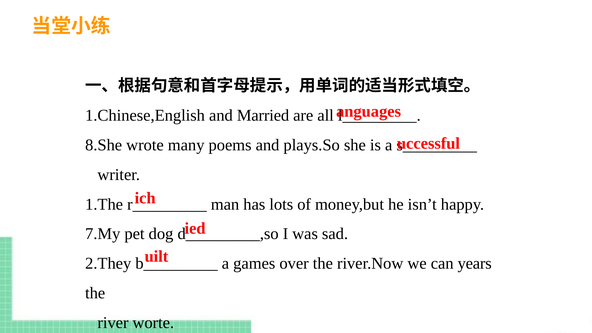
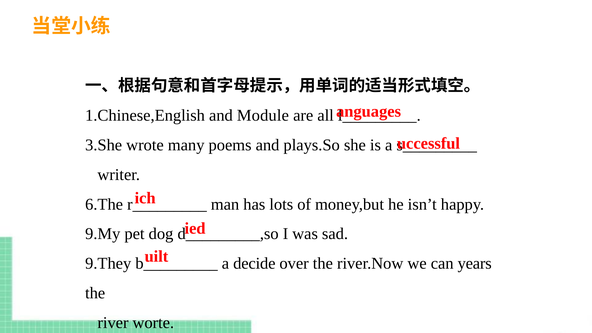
Married: Married -> Module (263, 115)
8.She: 8.She -> 3.She (104, 145)
1.The: 1.The -> 6.The (104, 204)
7.My: 7.My -> 9.My (103, 234)
2.They: 2.They -> 9.They (108, 263)
games: games -> decide (254, 263)
